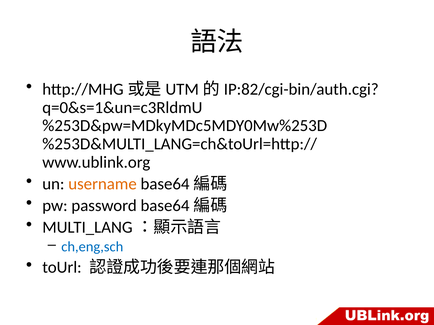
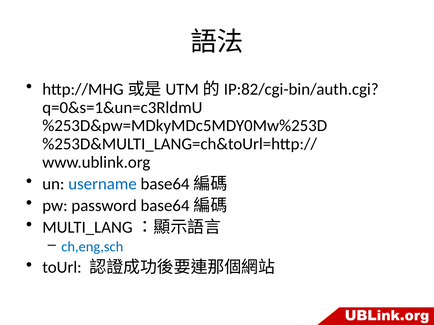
username colour: orange -> blue (103, 184)
